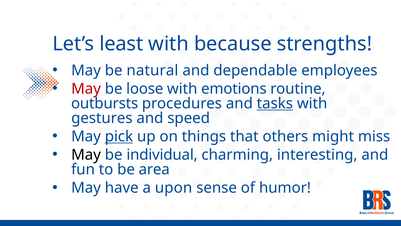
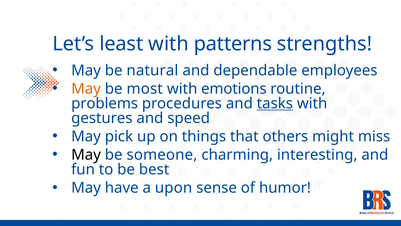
because: because -> patterns (233, 44)
May colour: red -> orange (86, 89)
loose: loose -> most (145, 89)
outbursts: outbursts -> problems (105, 103)
pick underline: present -> none (119, 136)
individual: individual -> someone (162, 155)
area: area -> best (154, 169)
